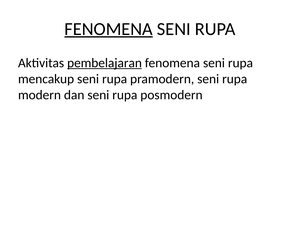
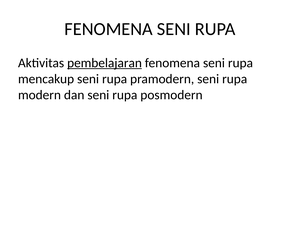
FENOMENA underline: present -> none (109, 29)
